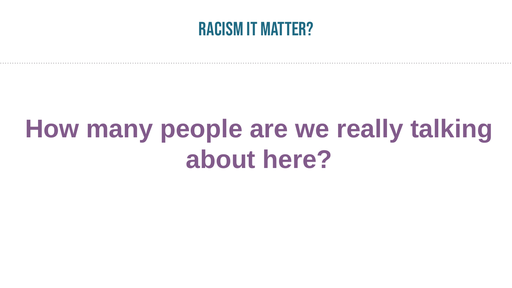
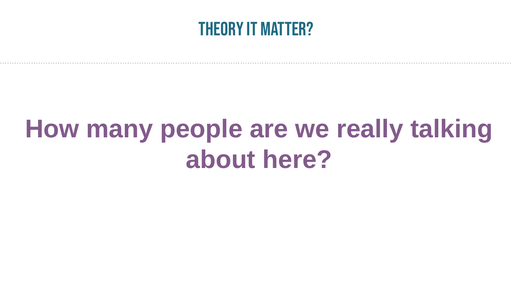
Racism: Racism -> Theory (221, 29)
